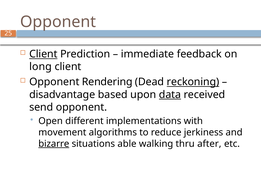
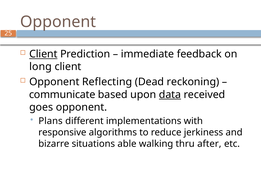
Rendering: Rendering -> Reflecting (107, 82)
reckoning underline: present -> none (193, 82)
disadvantage: disadvantage -> communicate (62, 94)
send: send -> goes (41, 107)
Open: Open -> Plans (51, 121)
movement: movement -> responsive (62, 132)
bizarre underline: present -> none (54, 144)
